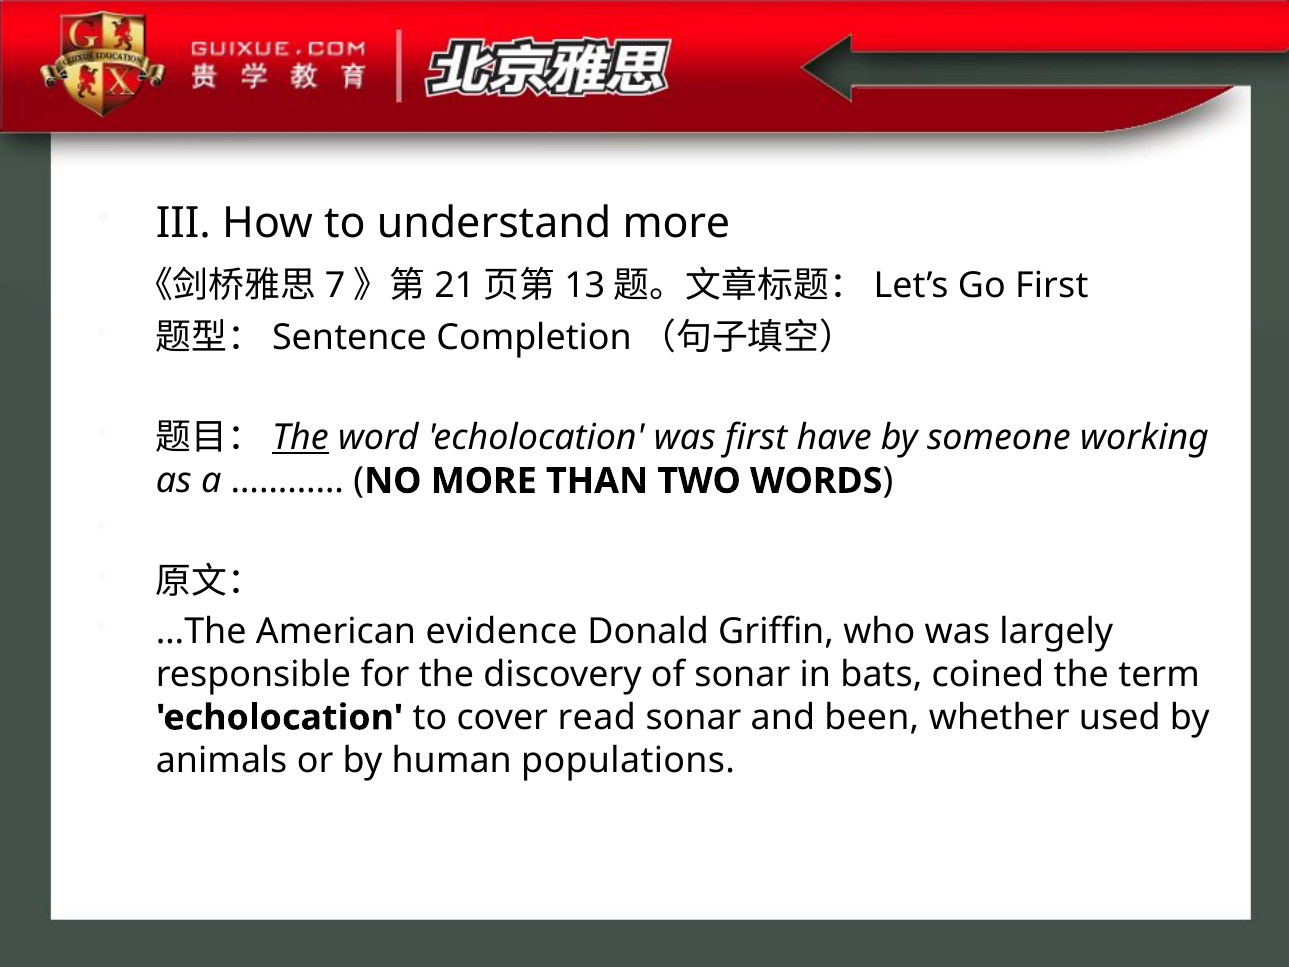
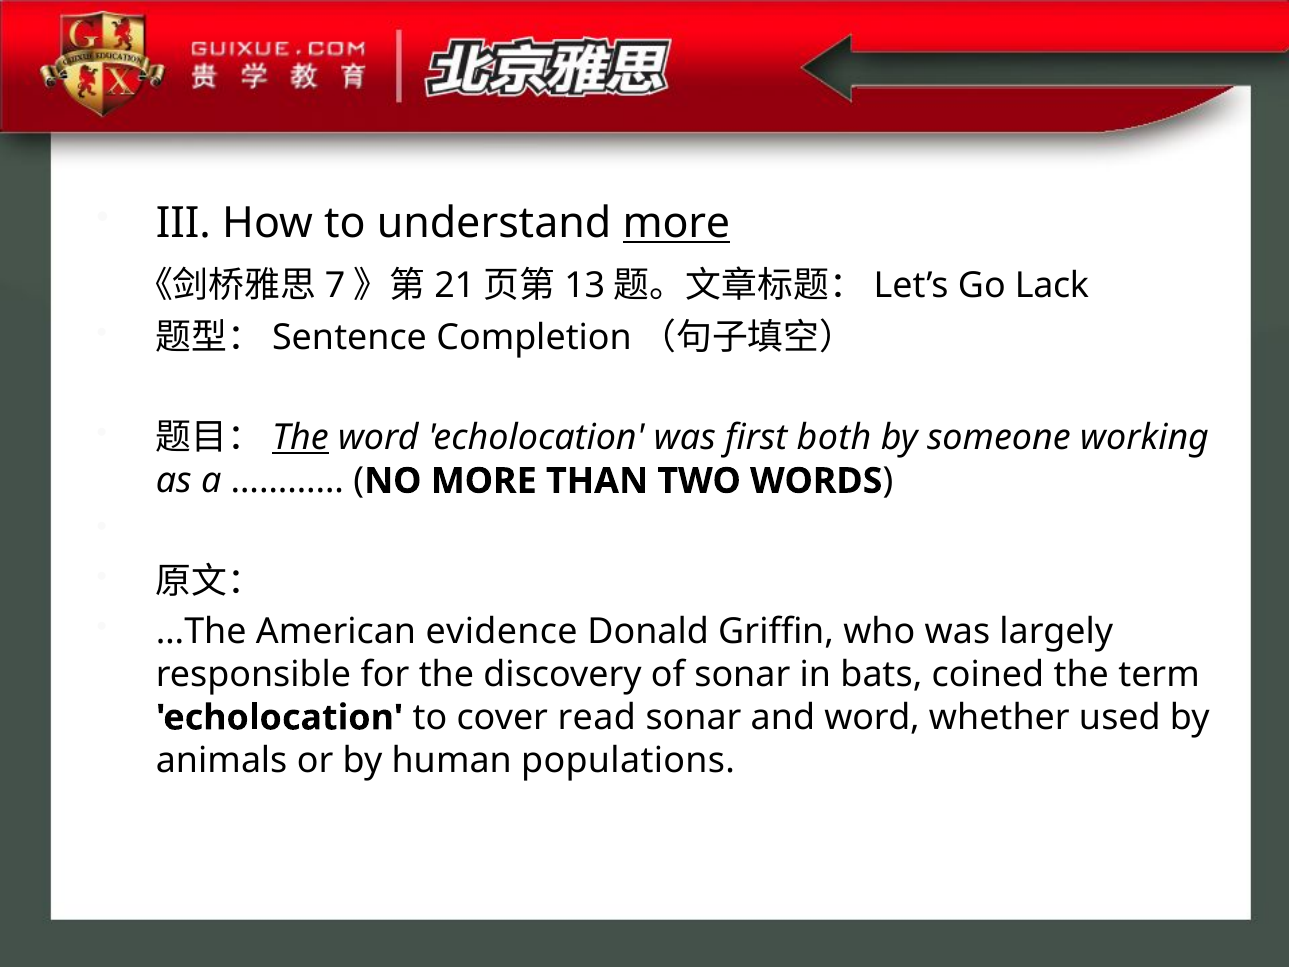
more underline: none -> present (676, 223)
Go First: First -> Lack (1052, 286)
have: have -> both (834, 438)
and been: been -> word (872, 717)
